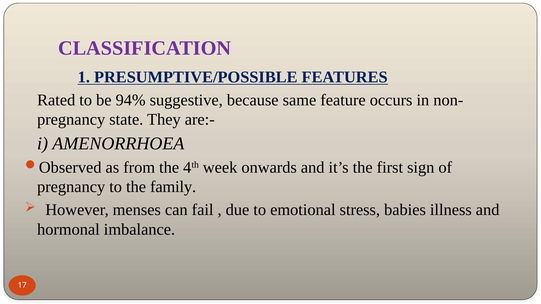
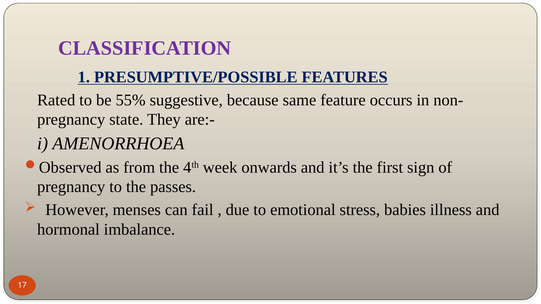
94%: 94% -> 55% (131, 100)
family: family -> passes (173, 187)
